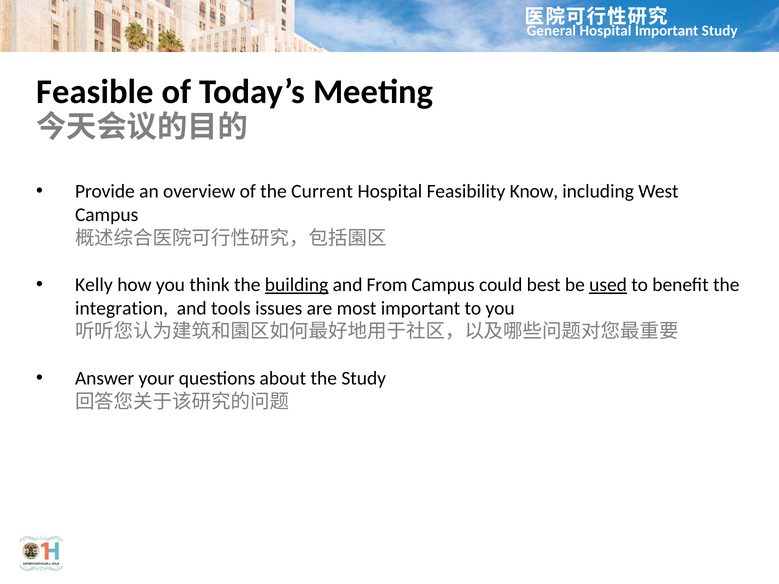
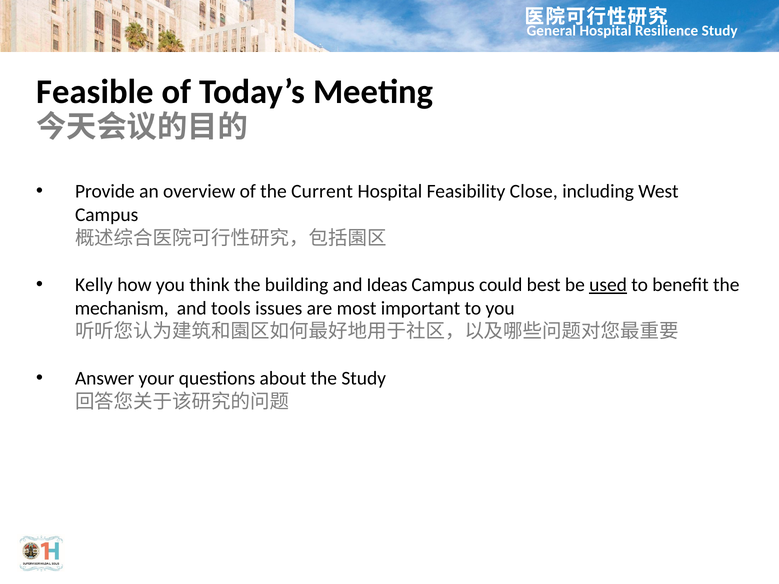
Hospital Important: Important -> Resilience (667, 31)
Know: Know -> Close (534, 191)
building underline: present -> none (297, 285)
From: From -> Ideas (387, 285)
integration: integration -> mechanism (122, 308)
